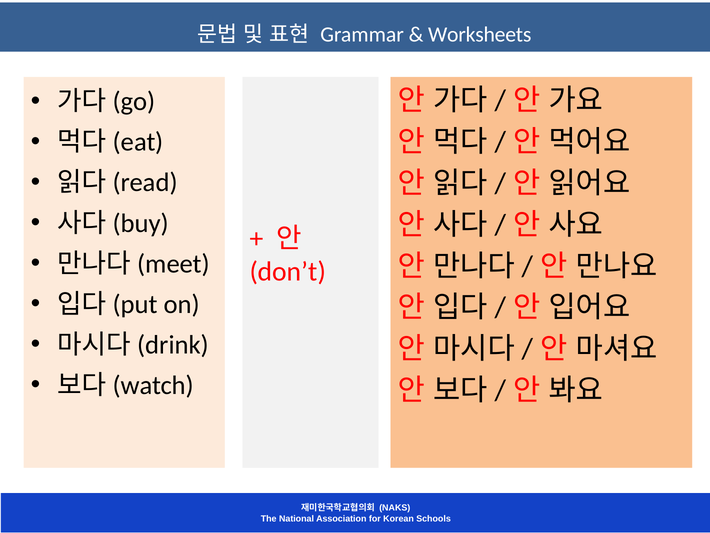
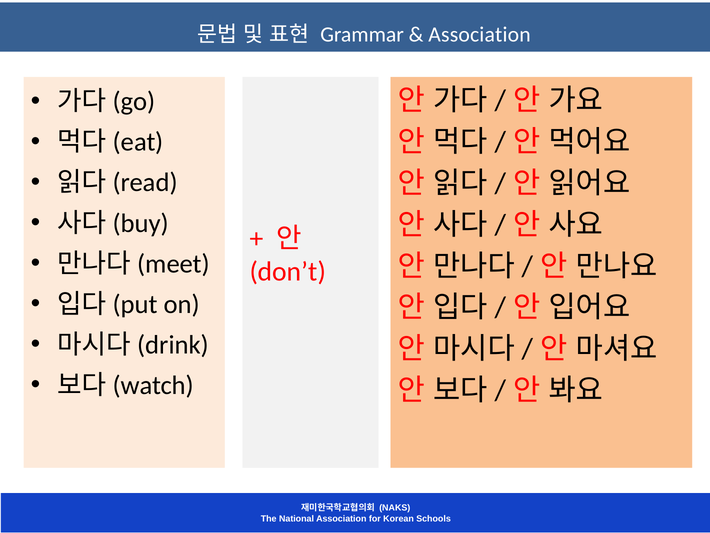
Worksheets: Worksheets -> Association (480, 34)
